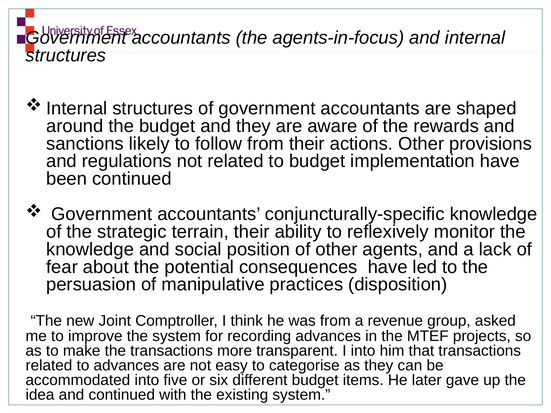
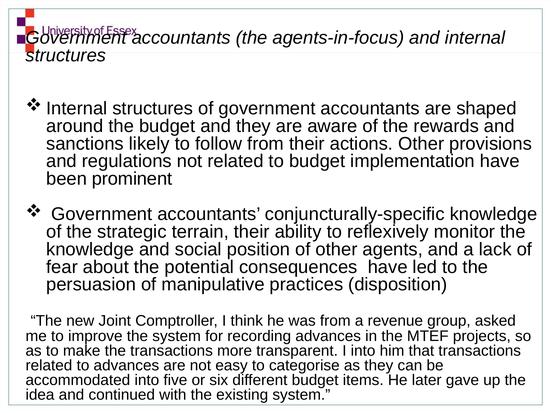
been continued: continued -> prominent (132, 179)
